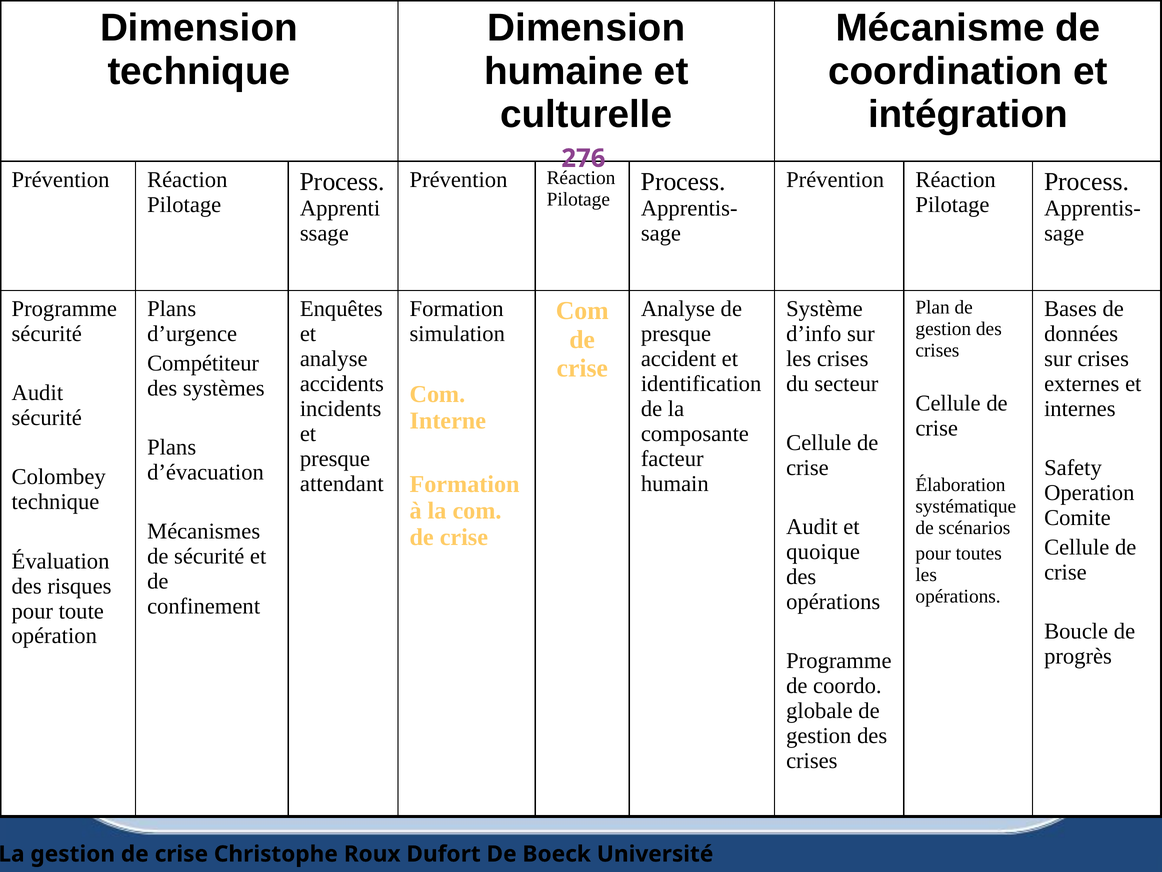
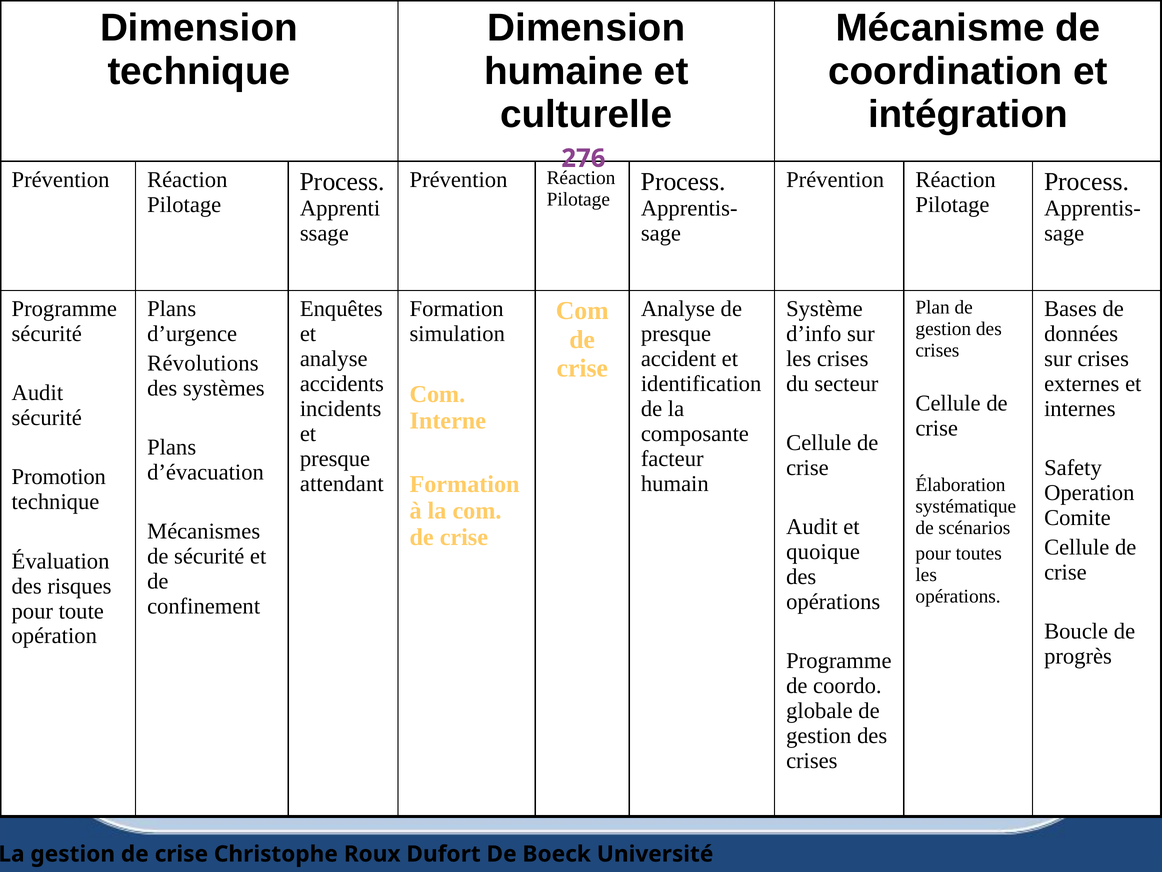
Compétiteur: Compétiteur -> Révolutions (203, 363)
Colombey: Colombey -> Promotion (59, 477)
